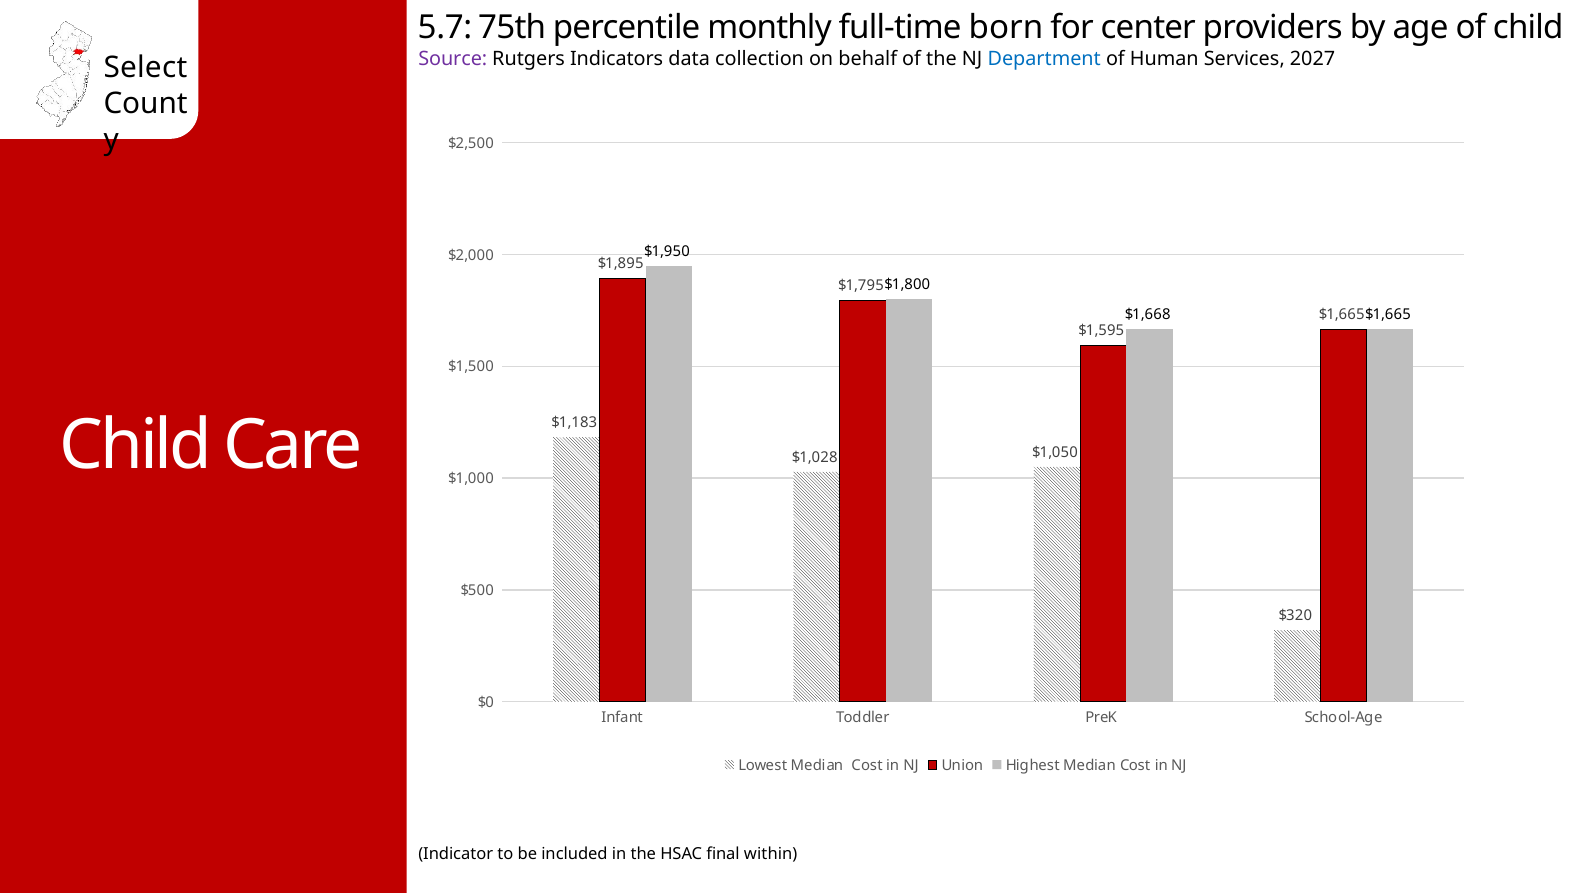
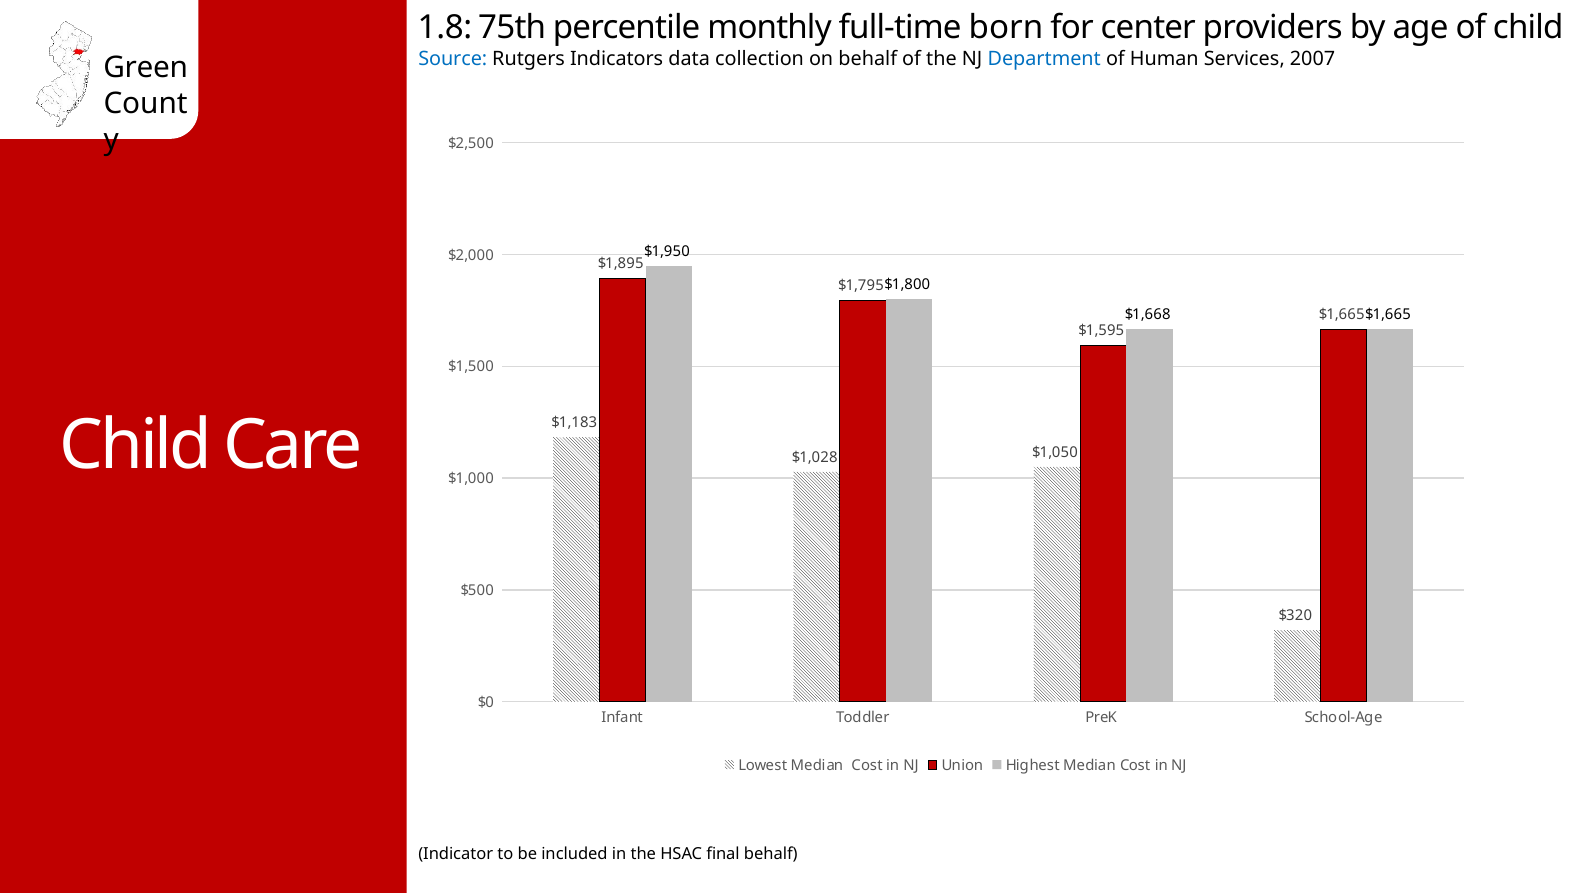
5.7: 5.7 -> 1.8 (445, 28)
Source colour: purple -> blue (453, 59)
2027: 2027 -> 2007 (1313, 59)
Select: Select -> Green (146, 68)
final within: within -> behalf (771, 853)
